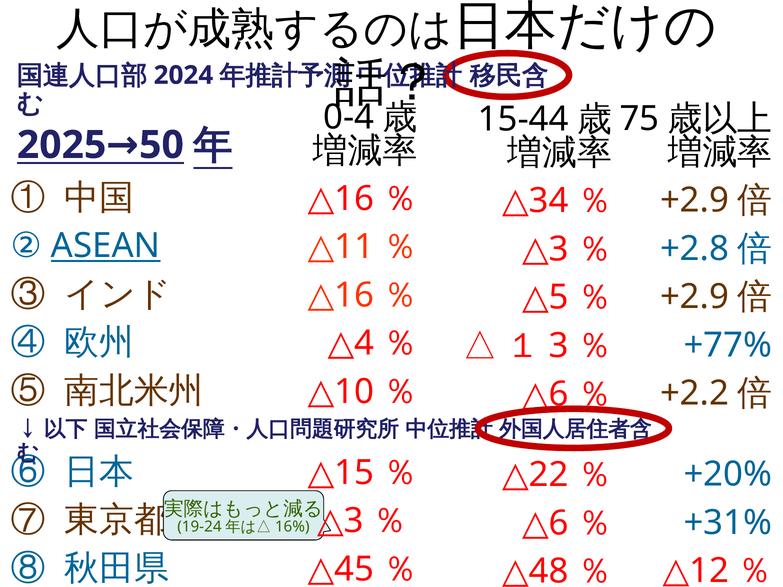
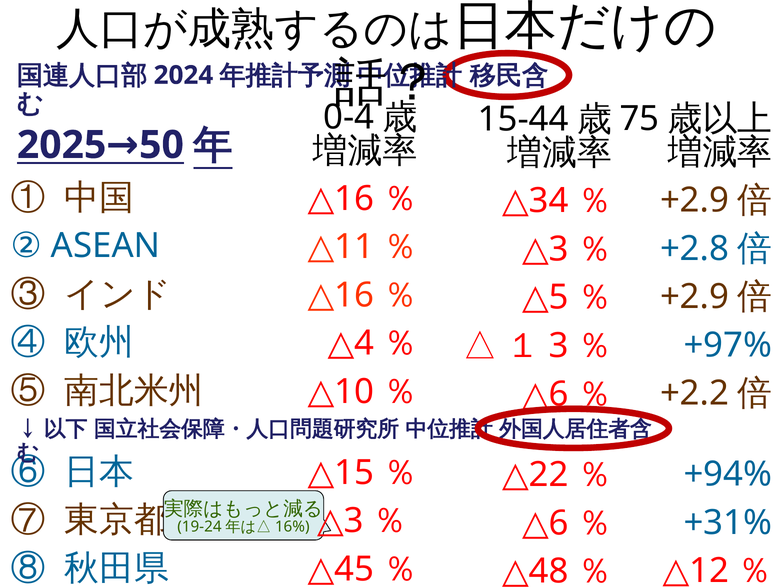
ASEAN underline: present -> none (106, 246)
+77%: +77% -> +97% (728, 345)
+20%: +20% -> +94% (728, 475)
